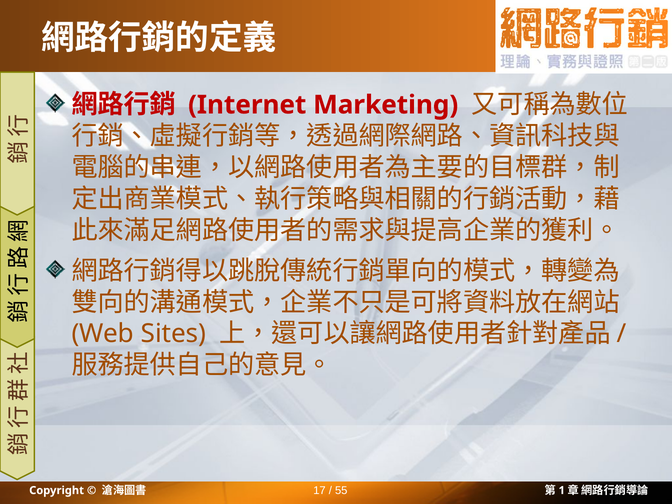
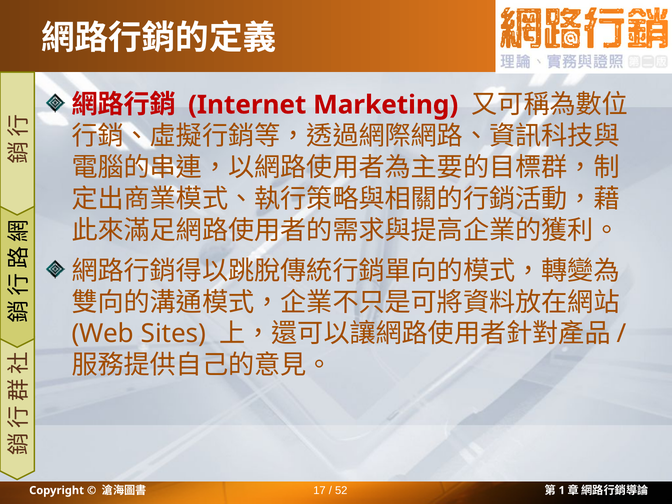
55: 55 -> 52 (341, 490)
